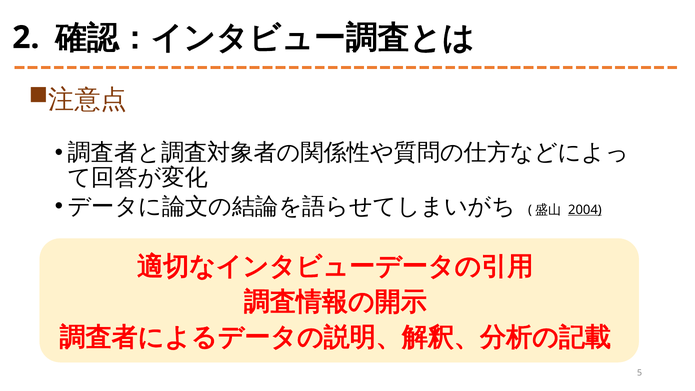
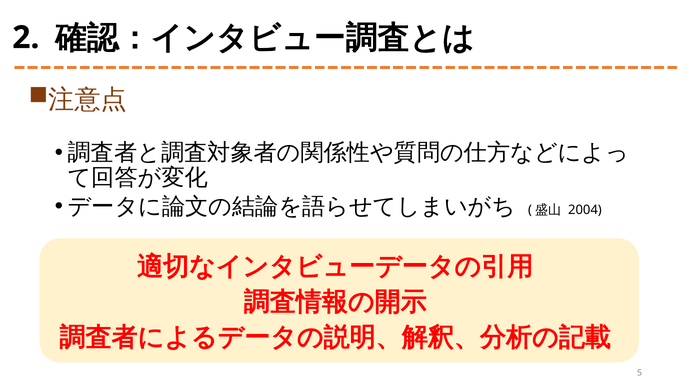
2004 underline: present -> none (585, 210)
